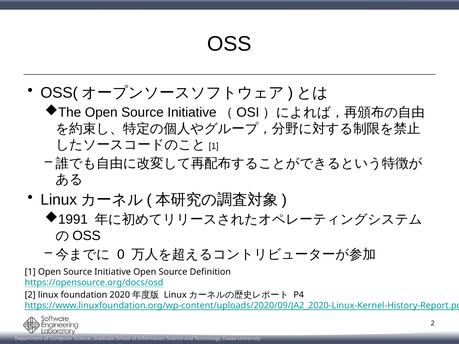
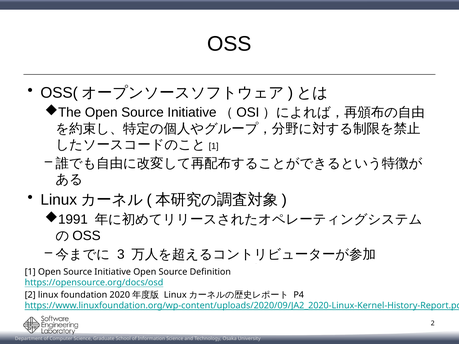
0: 0 -> 3 (121, 255)
